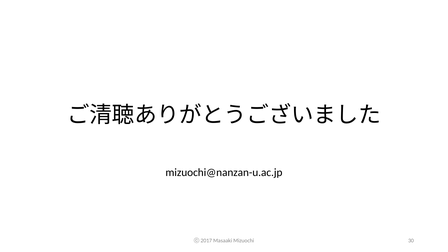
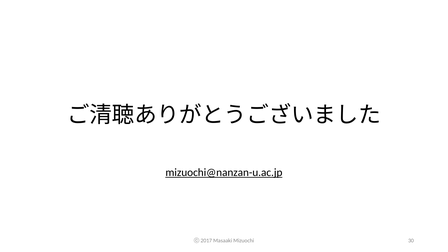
mizuochi@nanzan-u.ac.jp underline: none -> present (224, 172)
